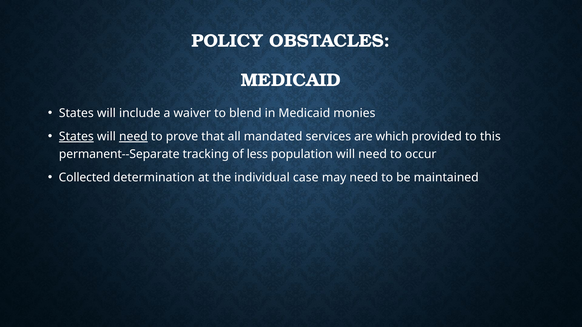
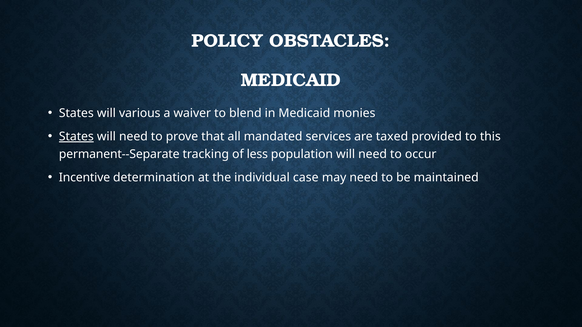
include: include -> various (140, 113)
need underline: present -> none (133, 137)
which: which -> taxed (392, 137)
Collected: Collected -> Incentive (84, 178)
